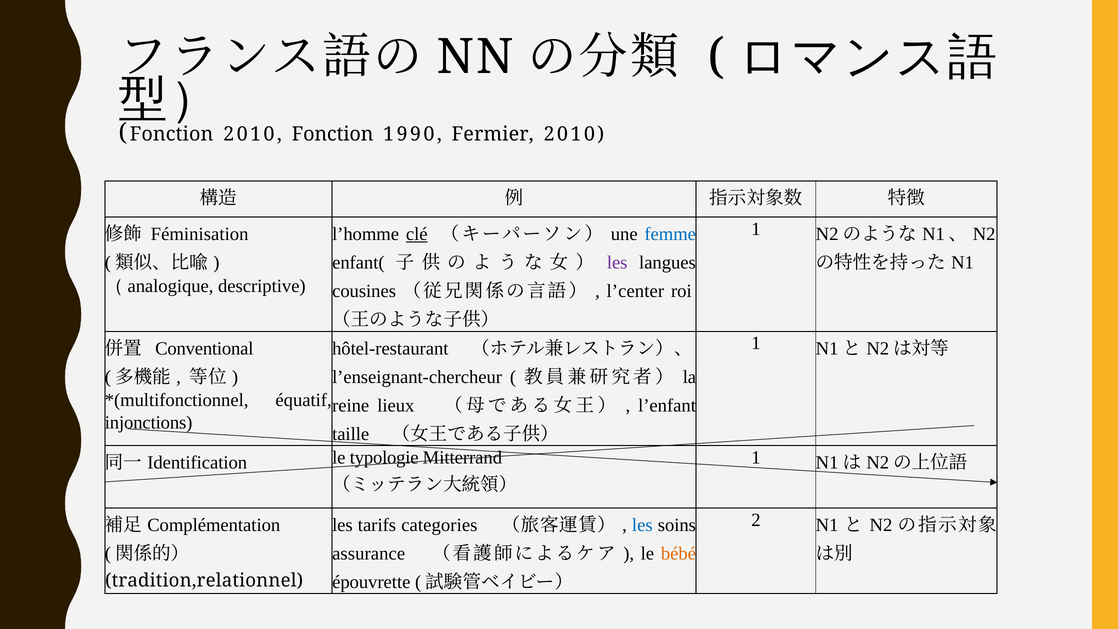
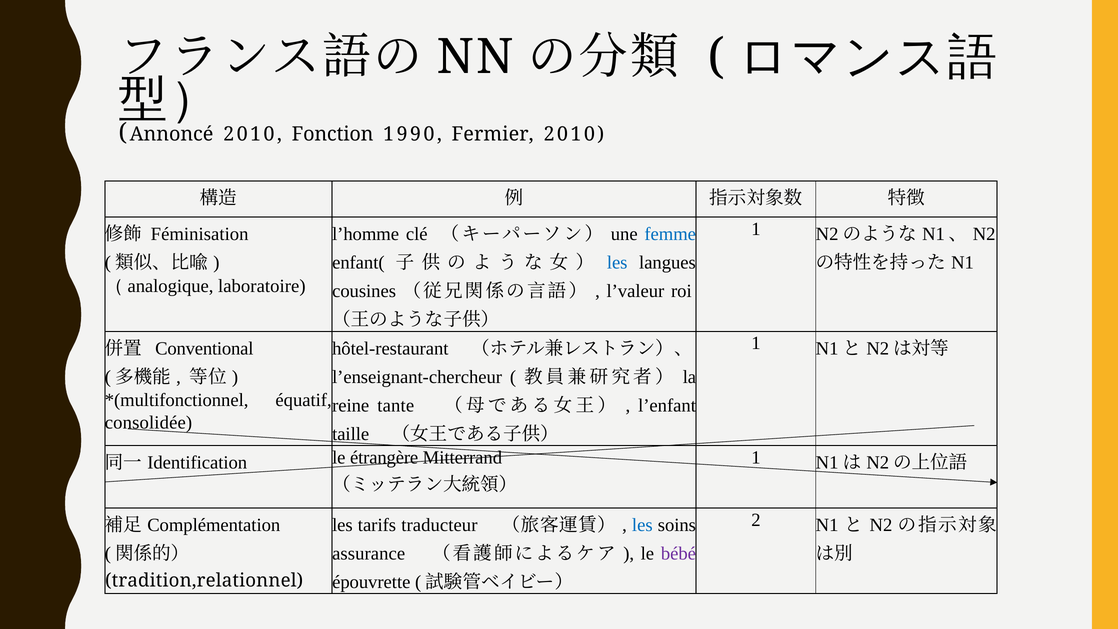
Fonction: Fonction -> Annoncé (172, 134)
clé underline: present -> none (417, 234)
les colour: purple -> blue (617, 263)
descriptive: descriptive -> laboratoire (262, 286)
l’center: l’center -> l’valeur (635, 291)
lieux: lieux -> tante (396, 405)
injonctions: injonctions -> consolidée (148, 422)
typologie: typologie -> étrangère (384, 457)
categories: categories -> traducteur (439, 525)
bébé colour: orange -> purple (678, 554)
